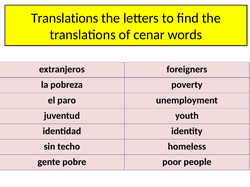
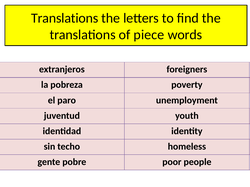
cenar: cenar -> piece (149, 35)
